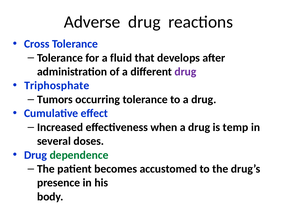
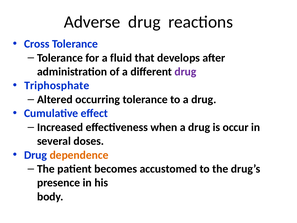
Tumors: Tumors -> Altered (55, 99)
temp: temp -> occur (236, 127)
dependence colour: green -> orange (79, 155)
